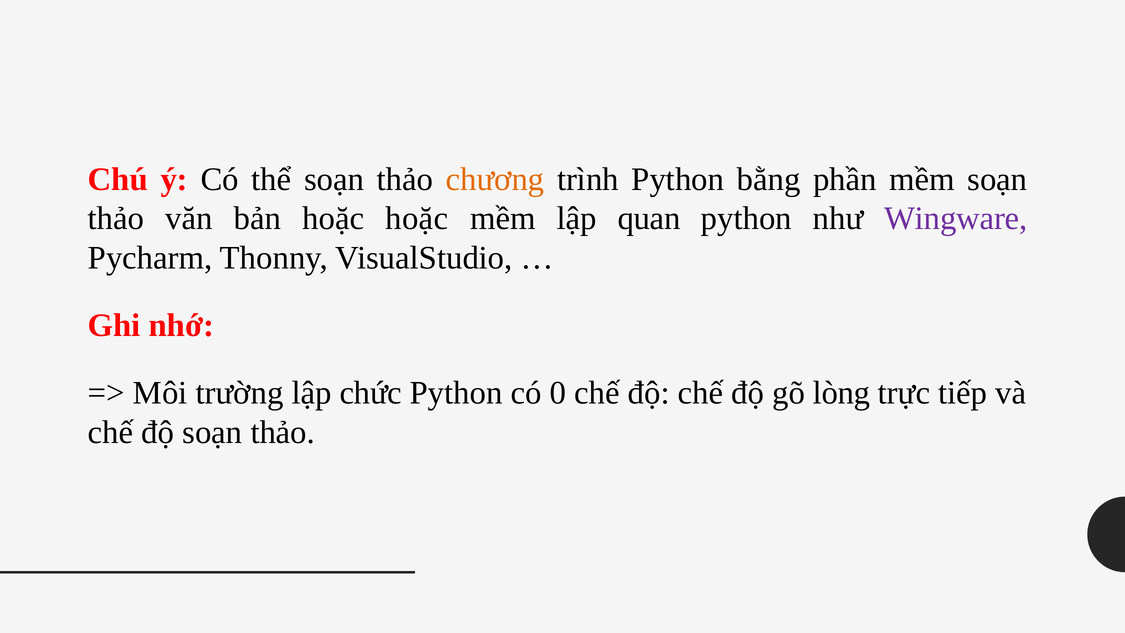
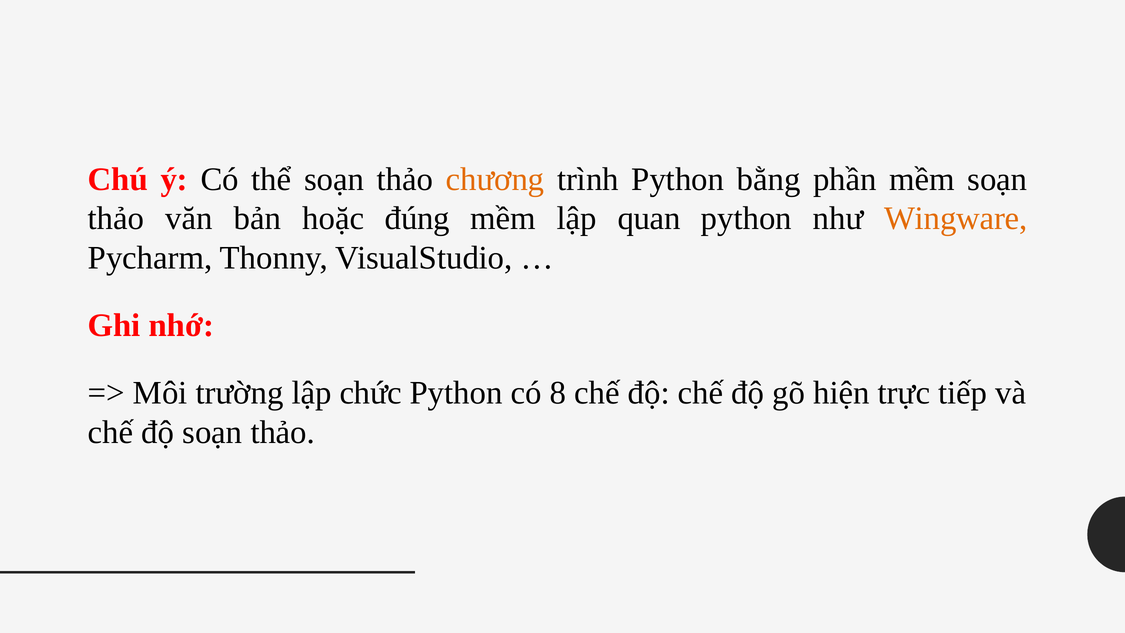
hoặc hoặc: hoặc -> đúng (417, 219)
Wingware colour: purple -> orange (956, 219)
0: 0 -> 8 (558, 393)
lòng: lòng -> hiện (841, 393)
